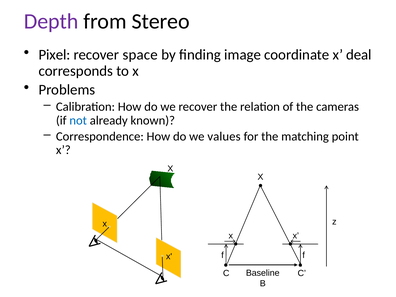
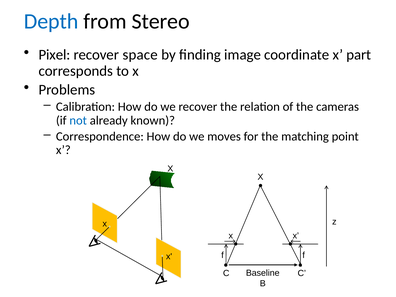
Depth colour: purple -> blue (51, 21)
deal: deal -> part (359, 55)
values: values -> moves (224, 136)
